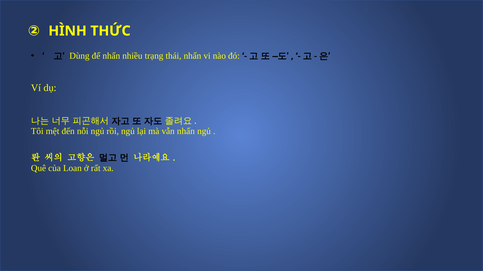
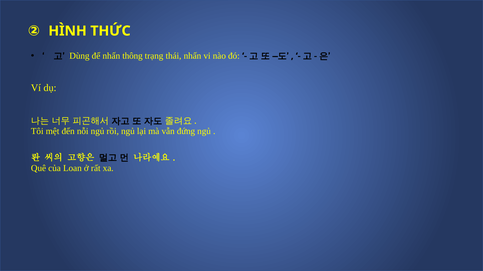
nhiều: nhiều -> thông (132, 56)
vẫn nhấn: nhấn -> đứng (186, 131)
